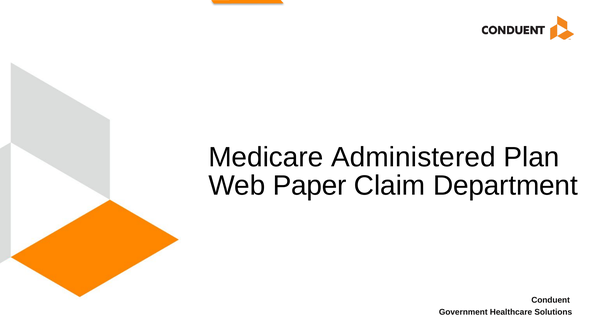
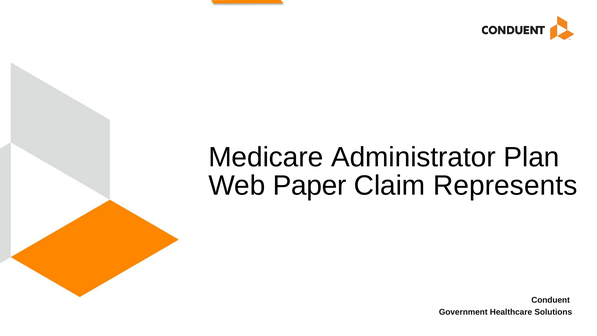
Administered: Administered -> Administrator (413, 157)
Department: Department -> Represents (505, 185)
